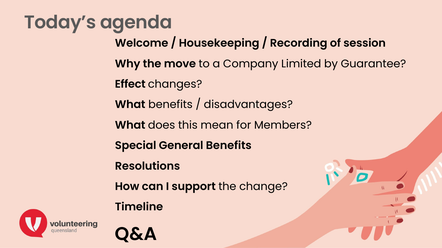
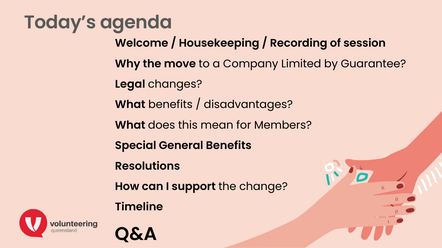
Effect: Effect -> Legal (130, 84)
